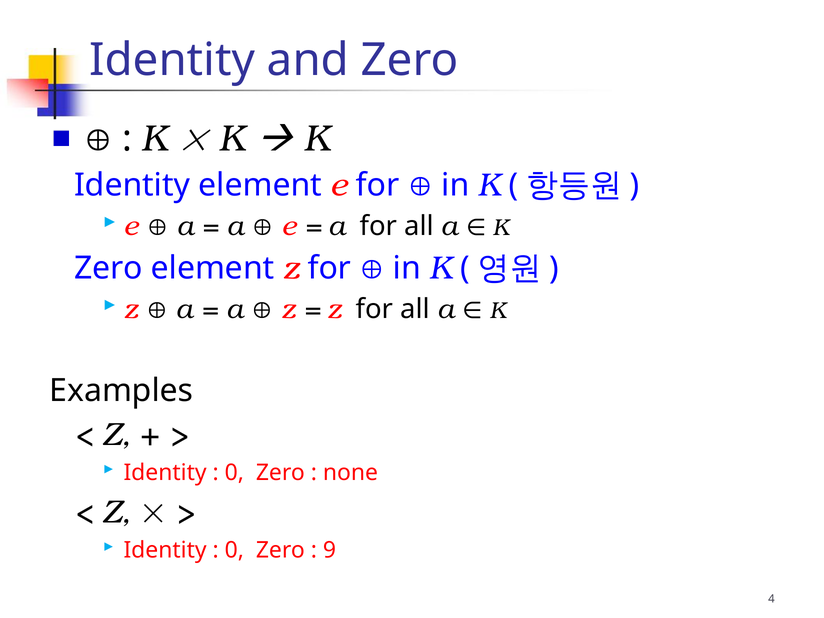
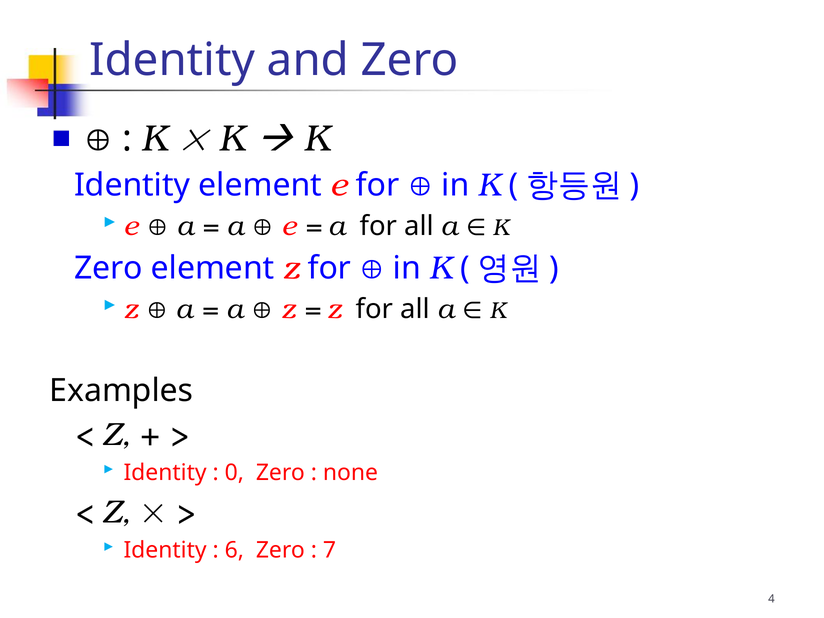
0: 0 -> 6 (234, 550)
9: 9 -> 7 (329, 550)
